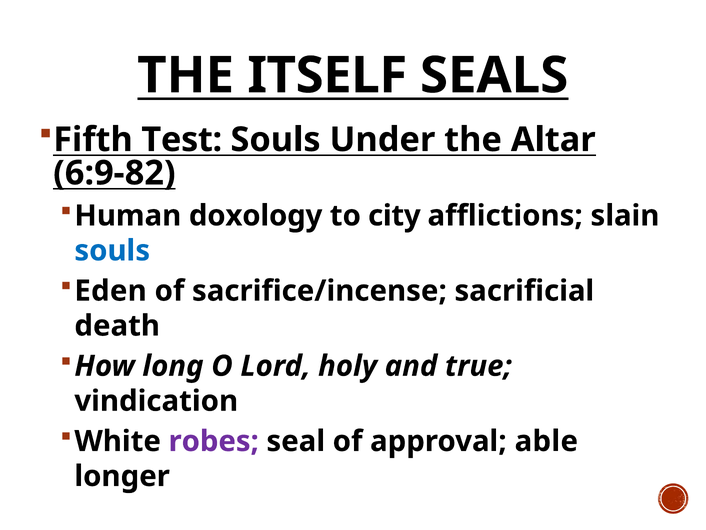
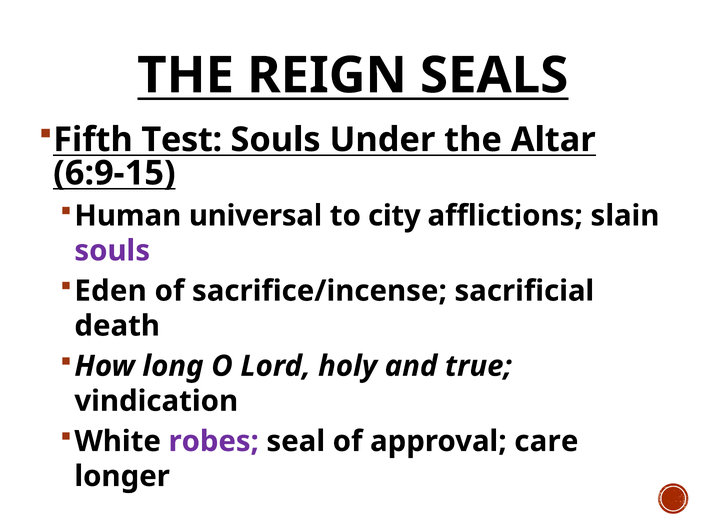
ITSELF: ITSELF -> REIGN (327, 75)
6:9-82: 6:9-82 -> 6:9-15 (114, 173)
doxology: doxology -> universal (256, 216)
souls colour: blue -> purple (112, 250)
able: able -> care (546, 441)
